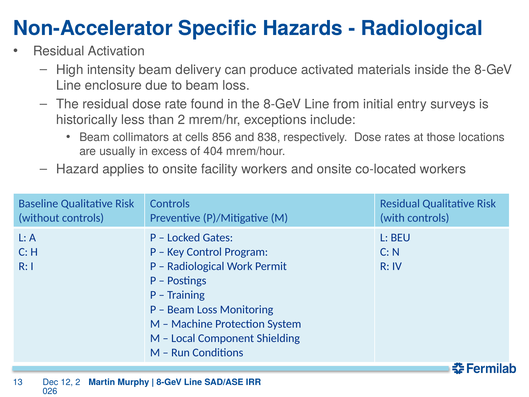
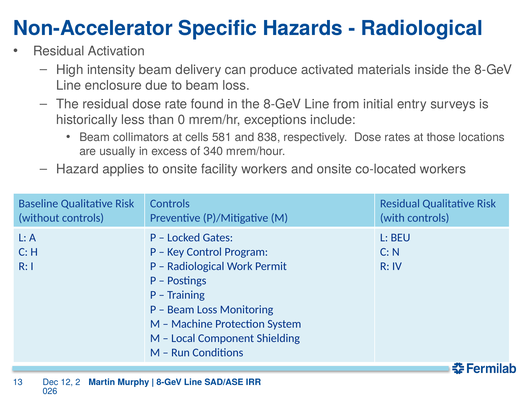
than 2: 2 -> 0 (181, 120)
856: 856 -> 581 (222, 137)
404: 404 -> 340 (213, 151)
